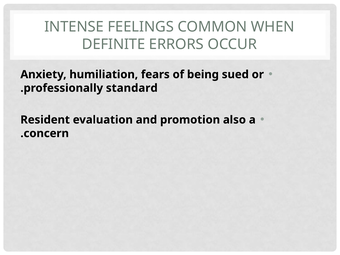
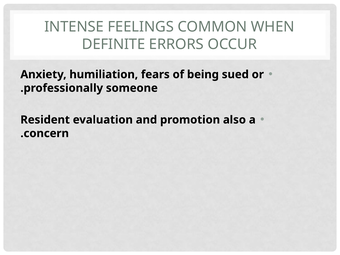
standard: standard -> someone (132, 88)
